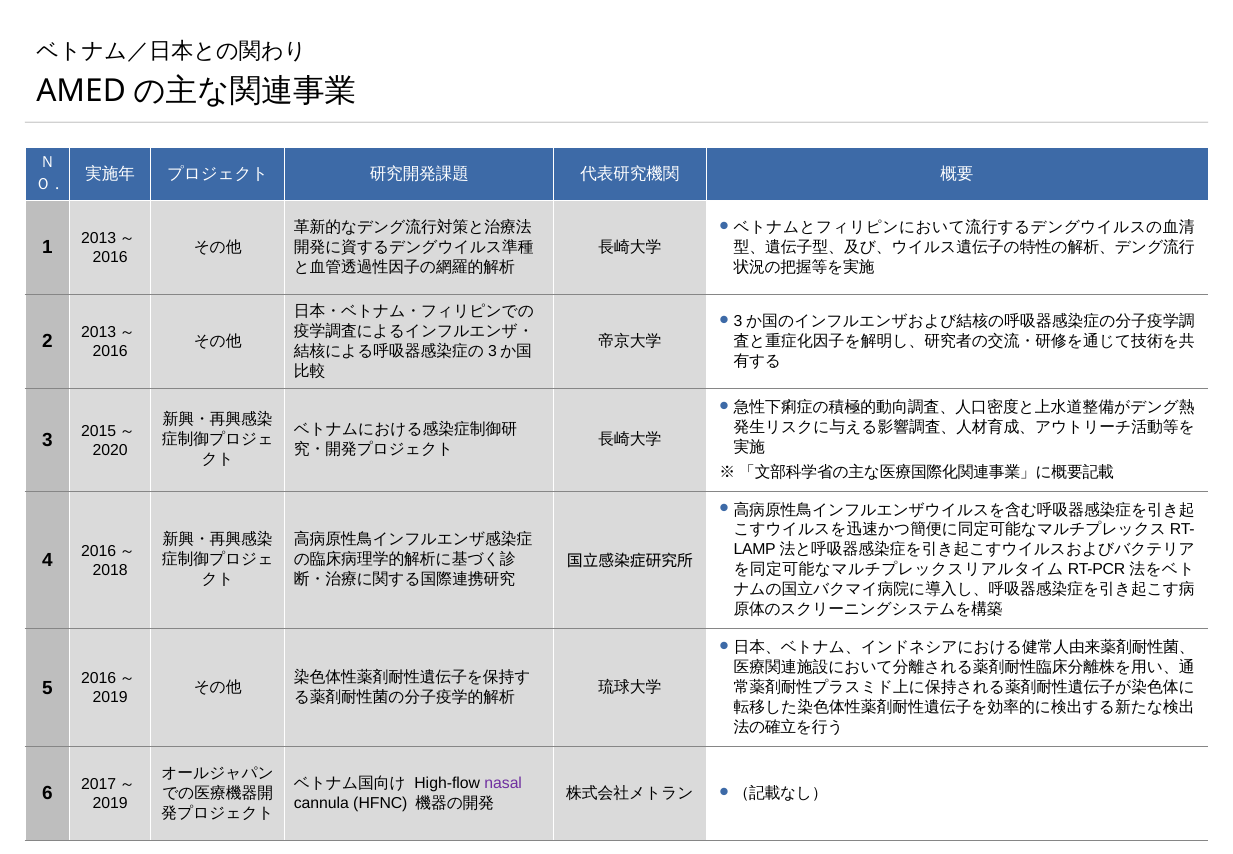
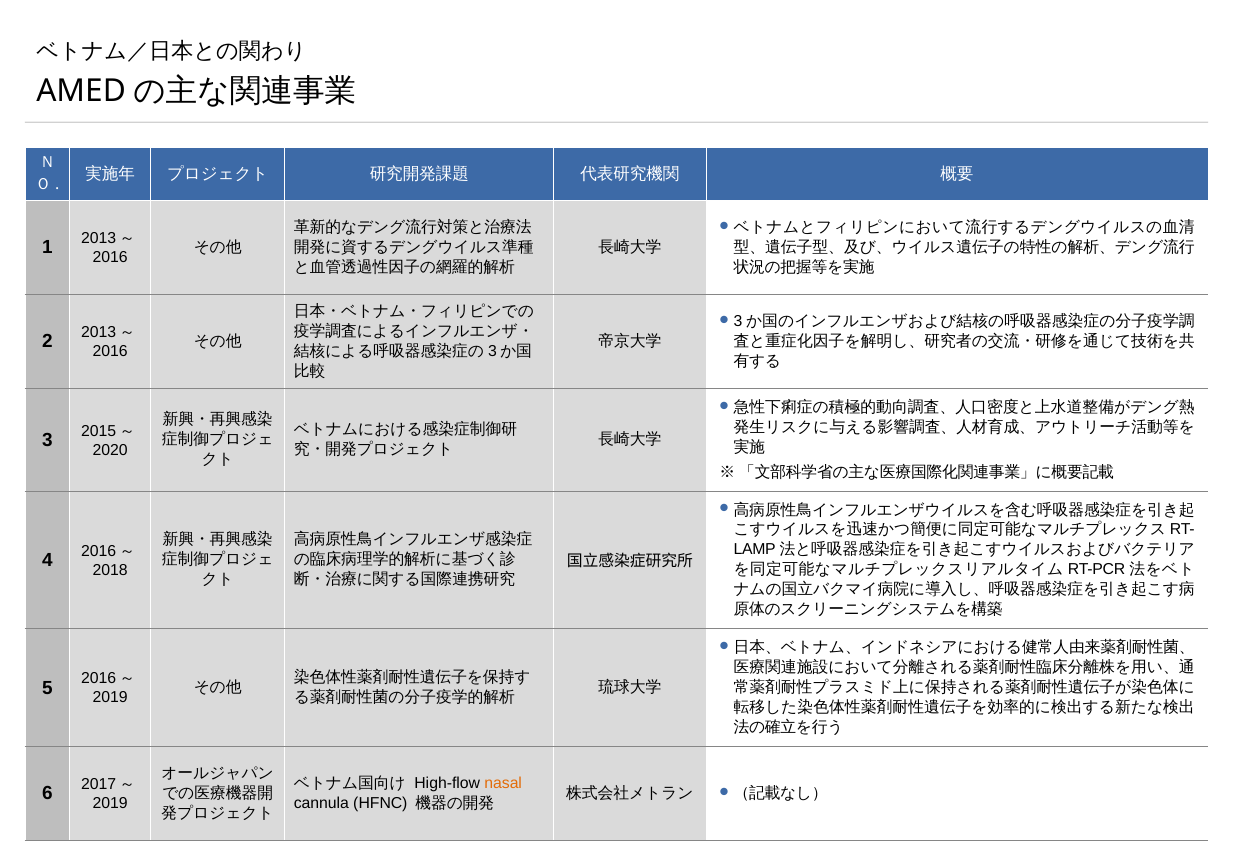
nasal colour: purple -> orange (503, 783)
